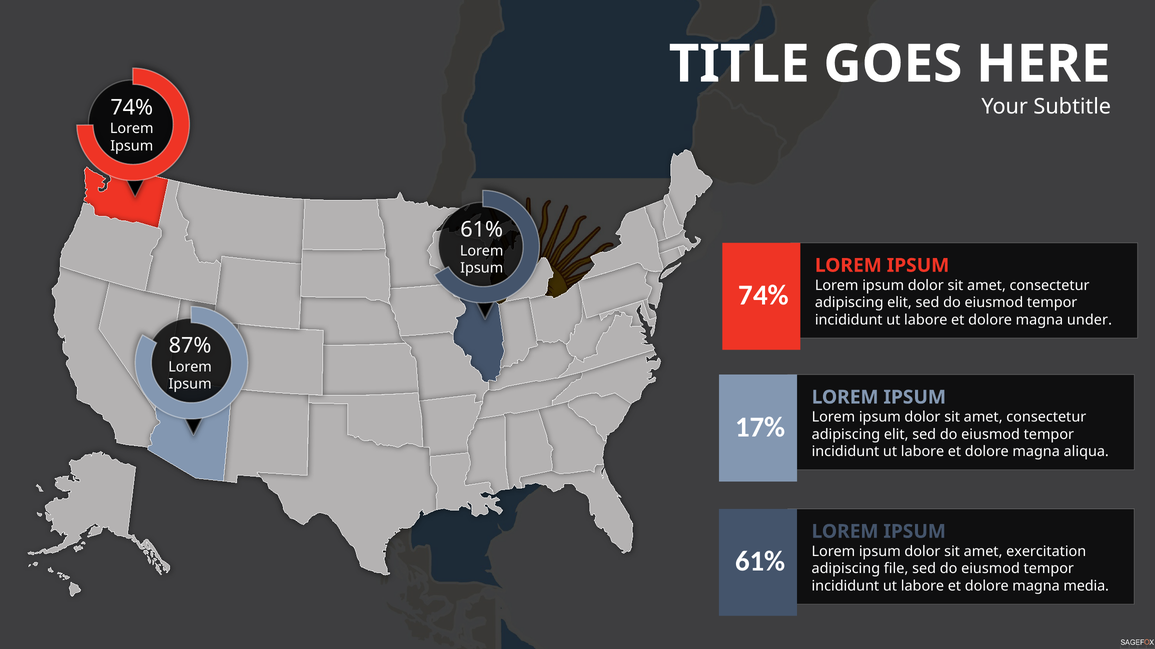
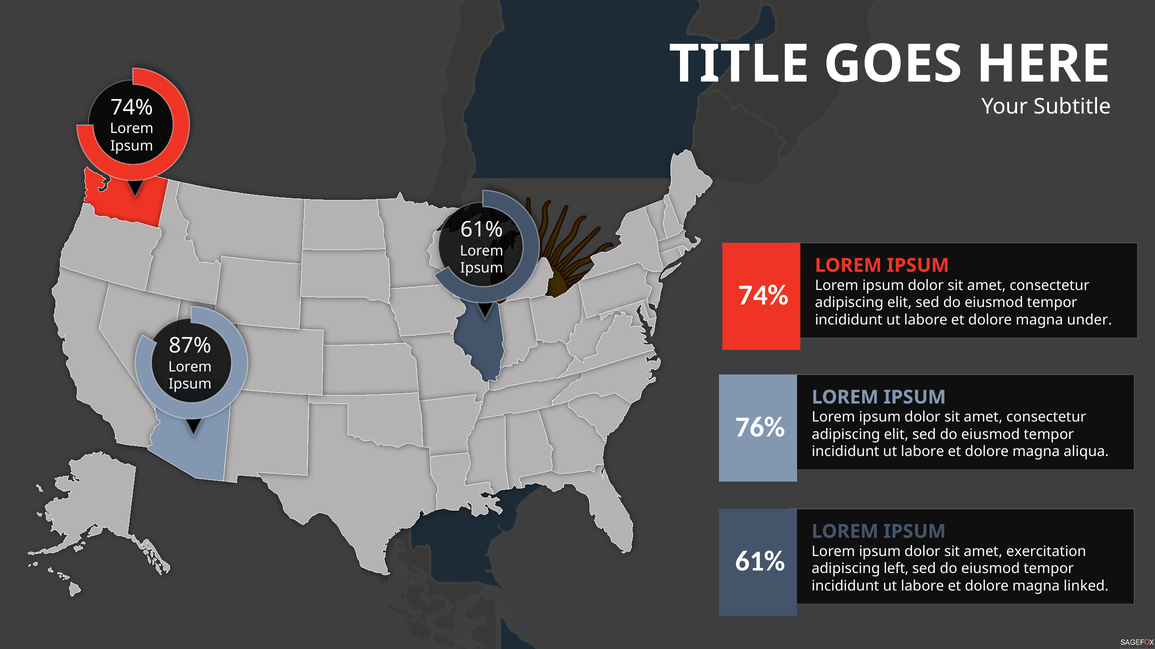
17%: 17% -> 76% (760, 428)
file: file -> left (896, 569)
media: media -> linked (1086, 587)
